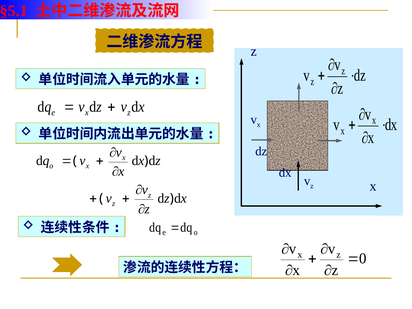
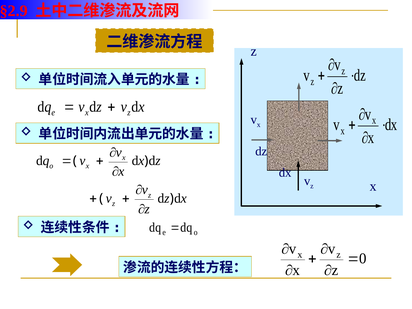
§5.1: §5.1 -> §2.9 (14, 11)
